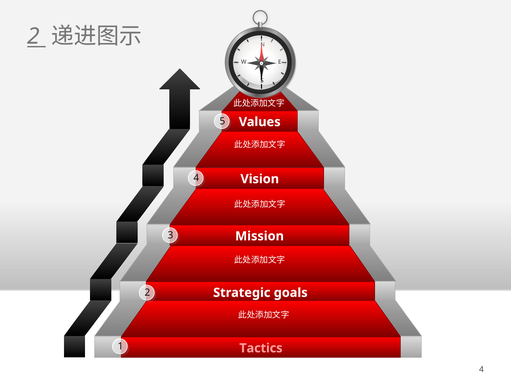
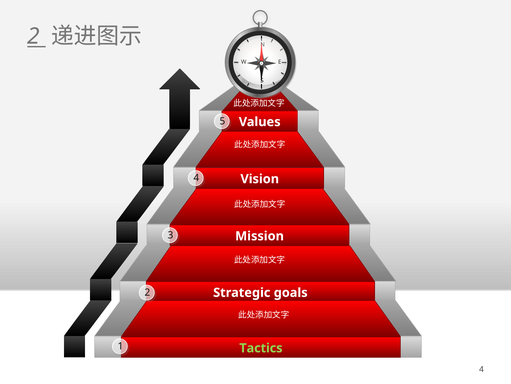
Tactics colour: pink -> light green (261, 347)
